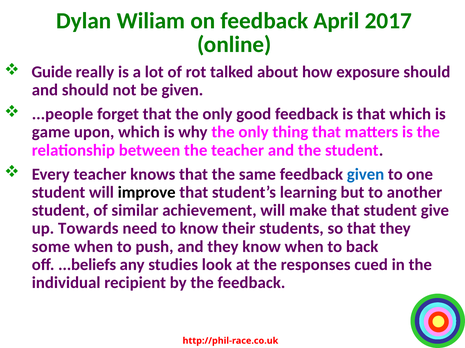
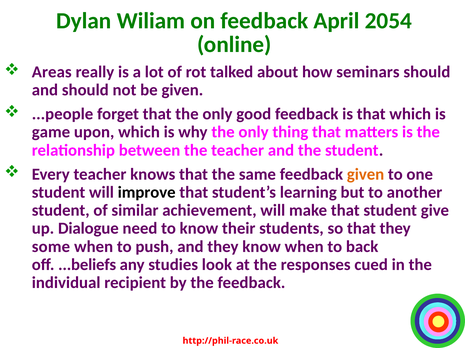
2017: 2017 -> 2054 (388, 21)
Guide: Guide -> Areas (52, 72)
exposure: exposure -> seminars (368, 72)
given colour: blue -> orange (366, 175)
Towards: Towards -> Dialogue (88, 229)
